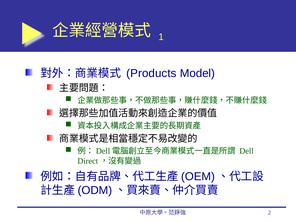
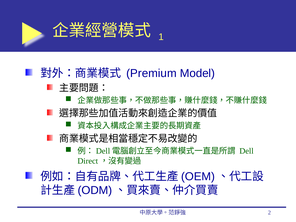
Products: Products -> Premium (151, 73)
